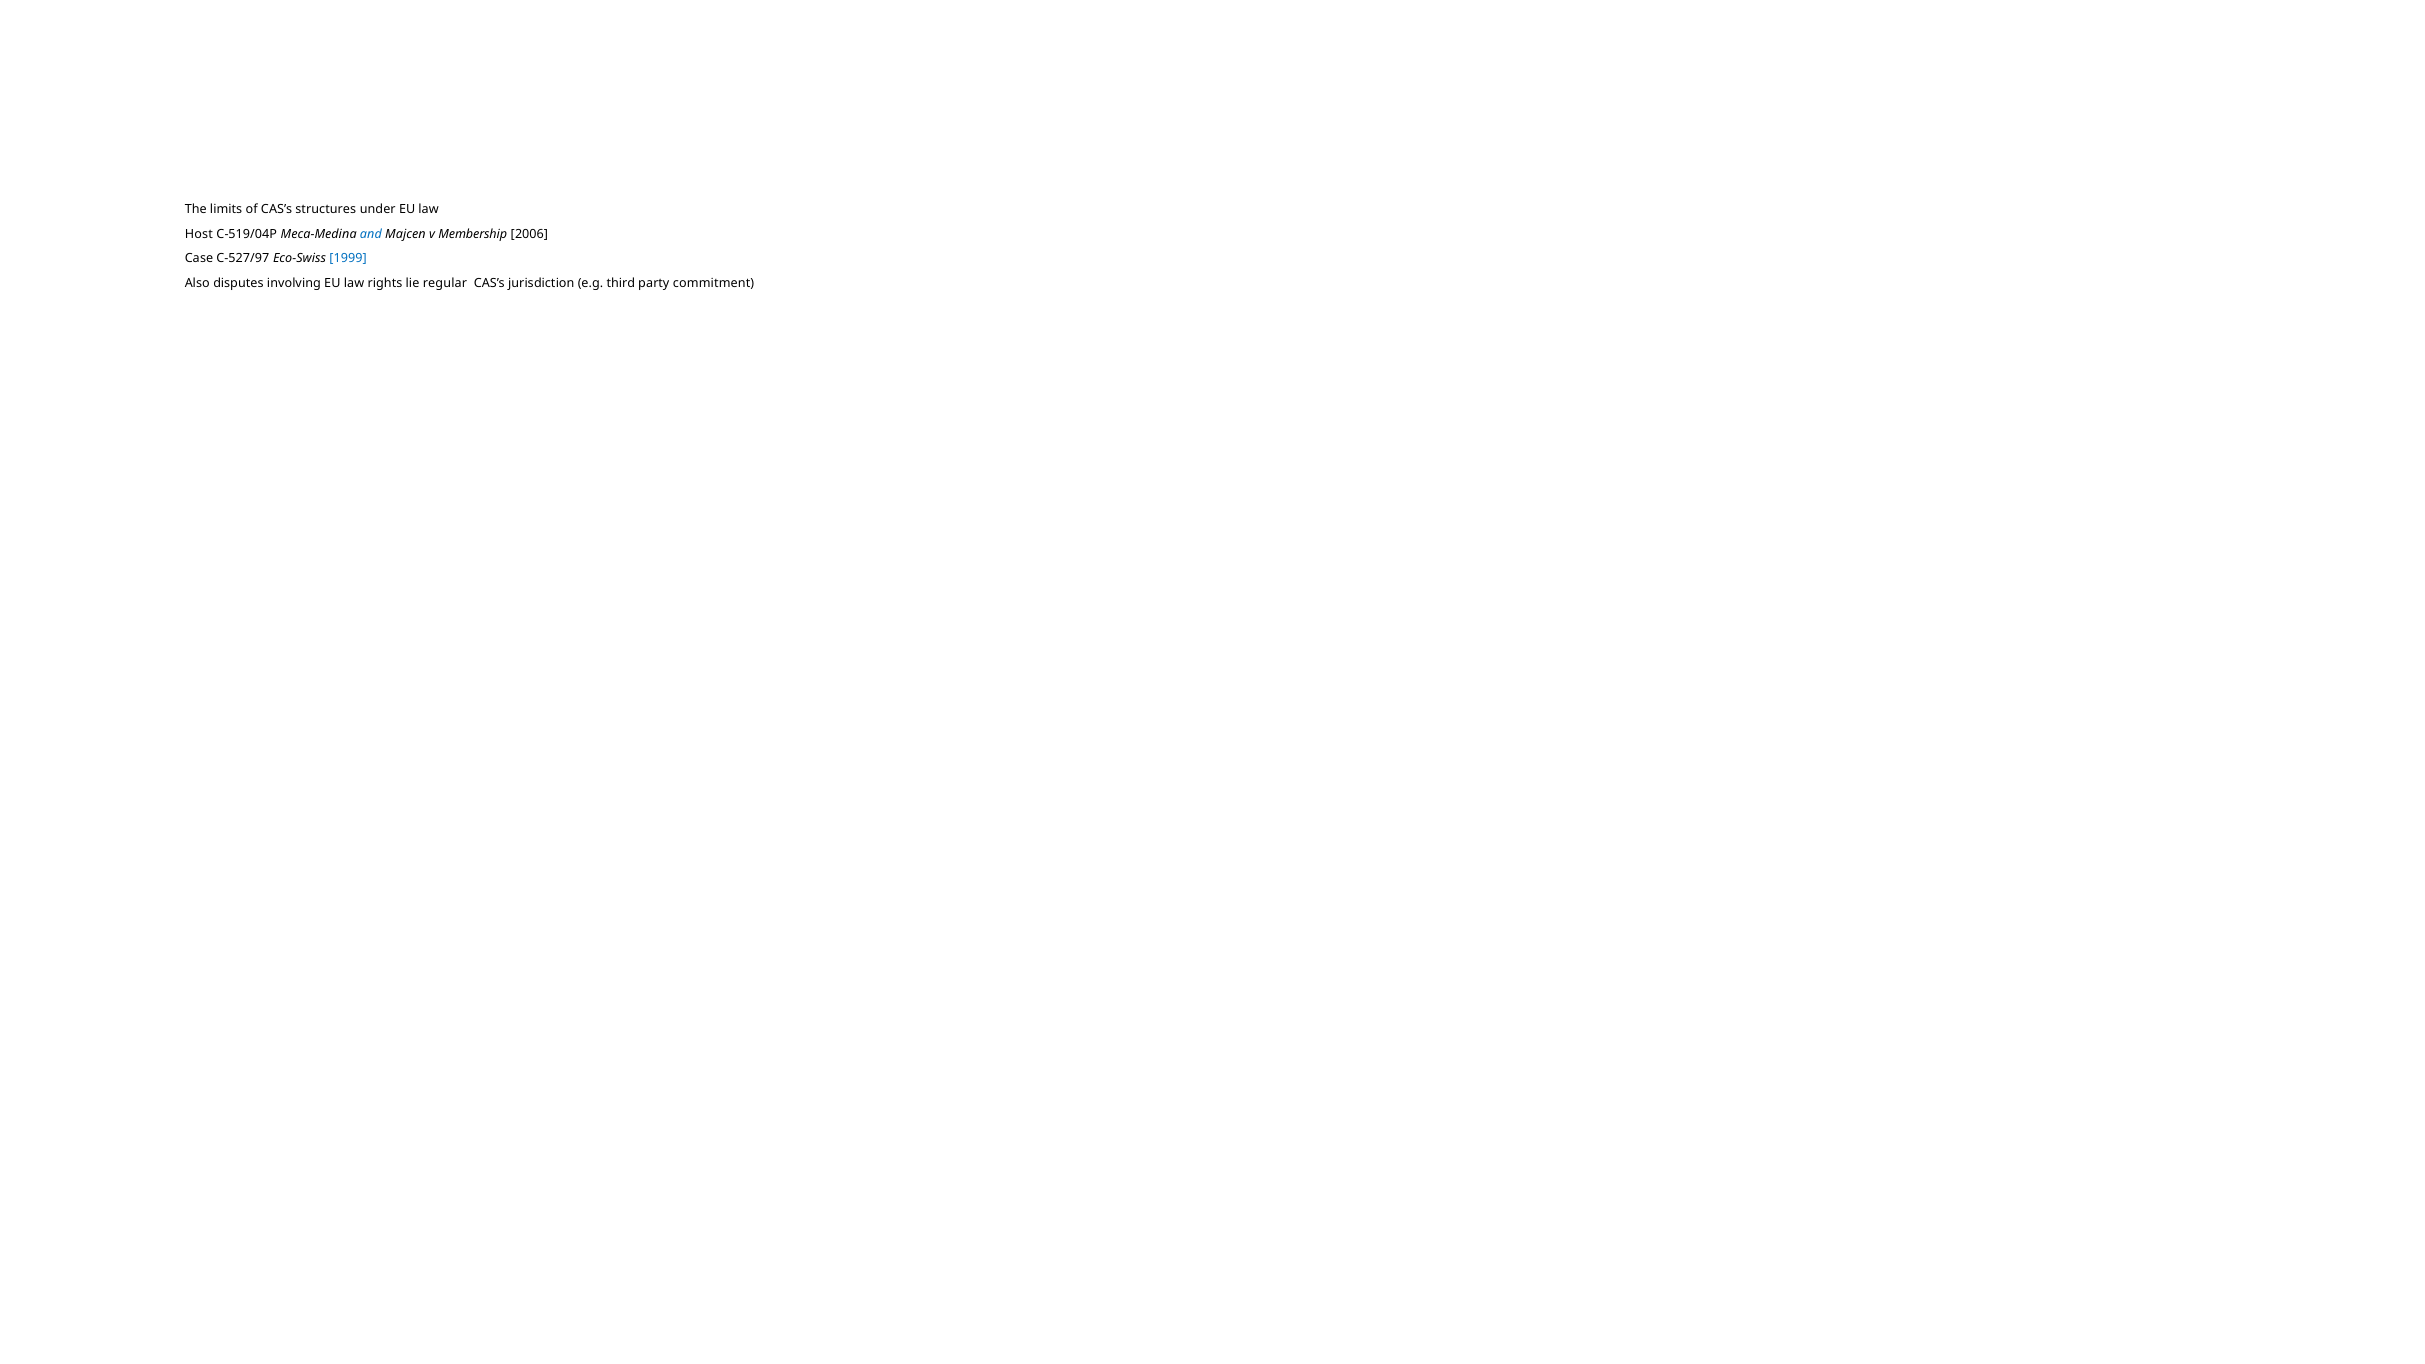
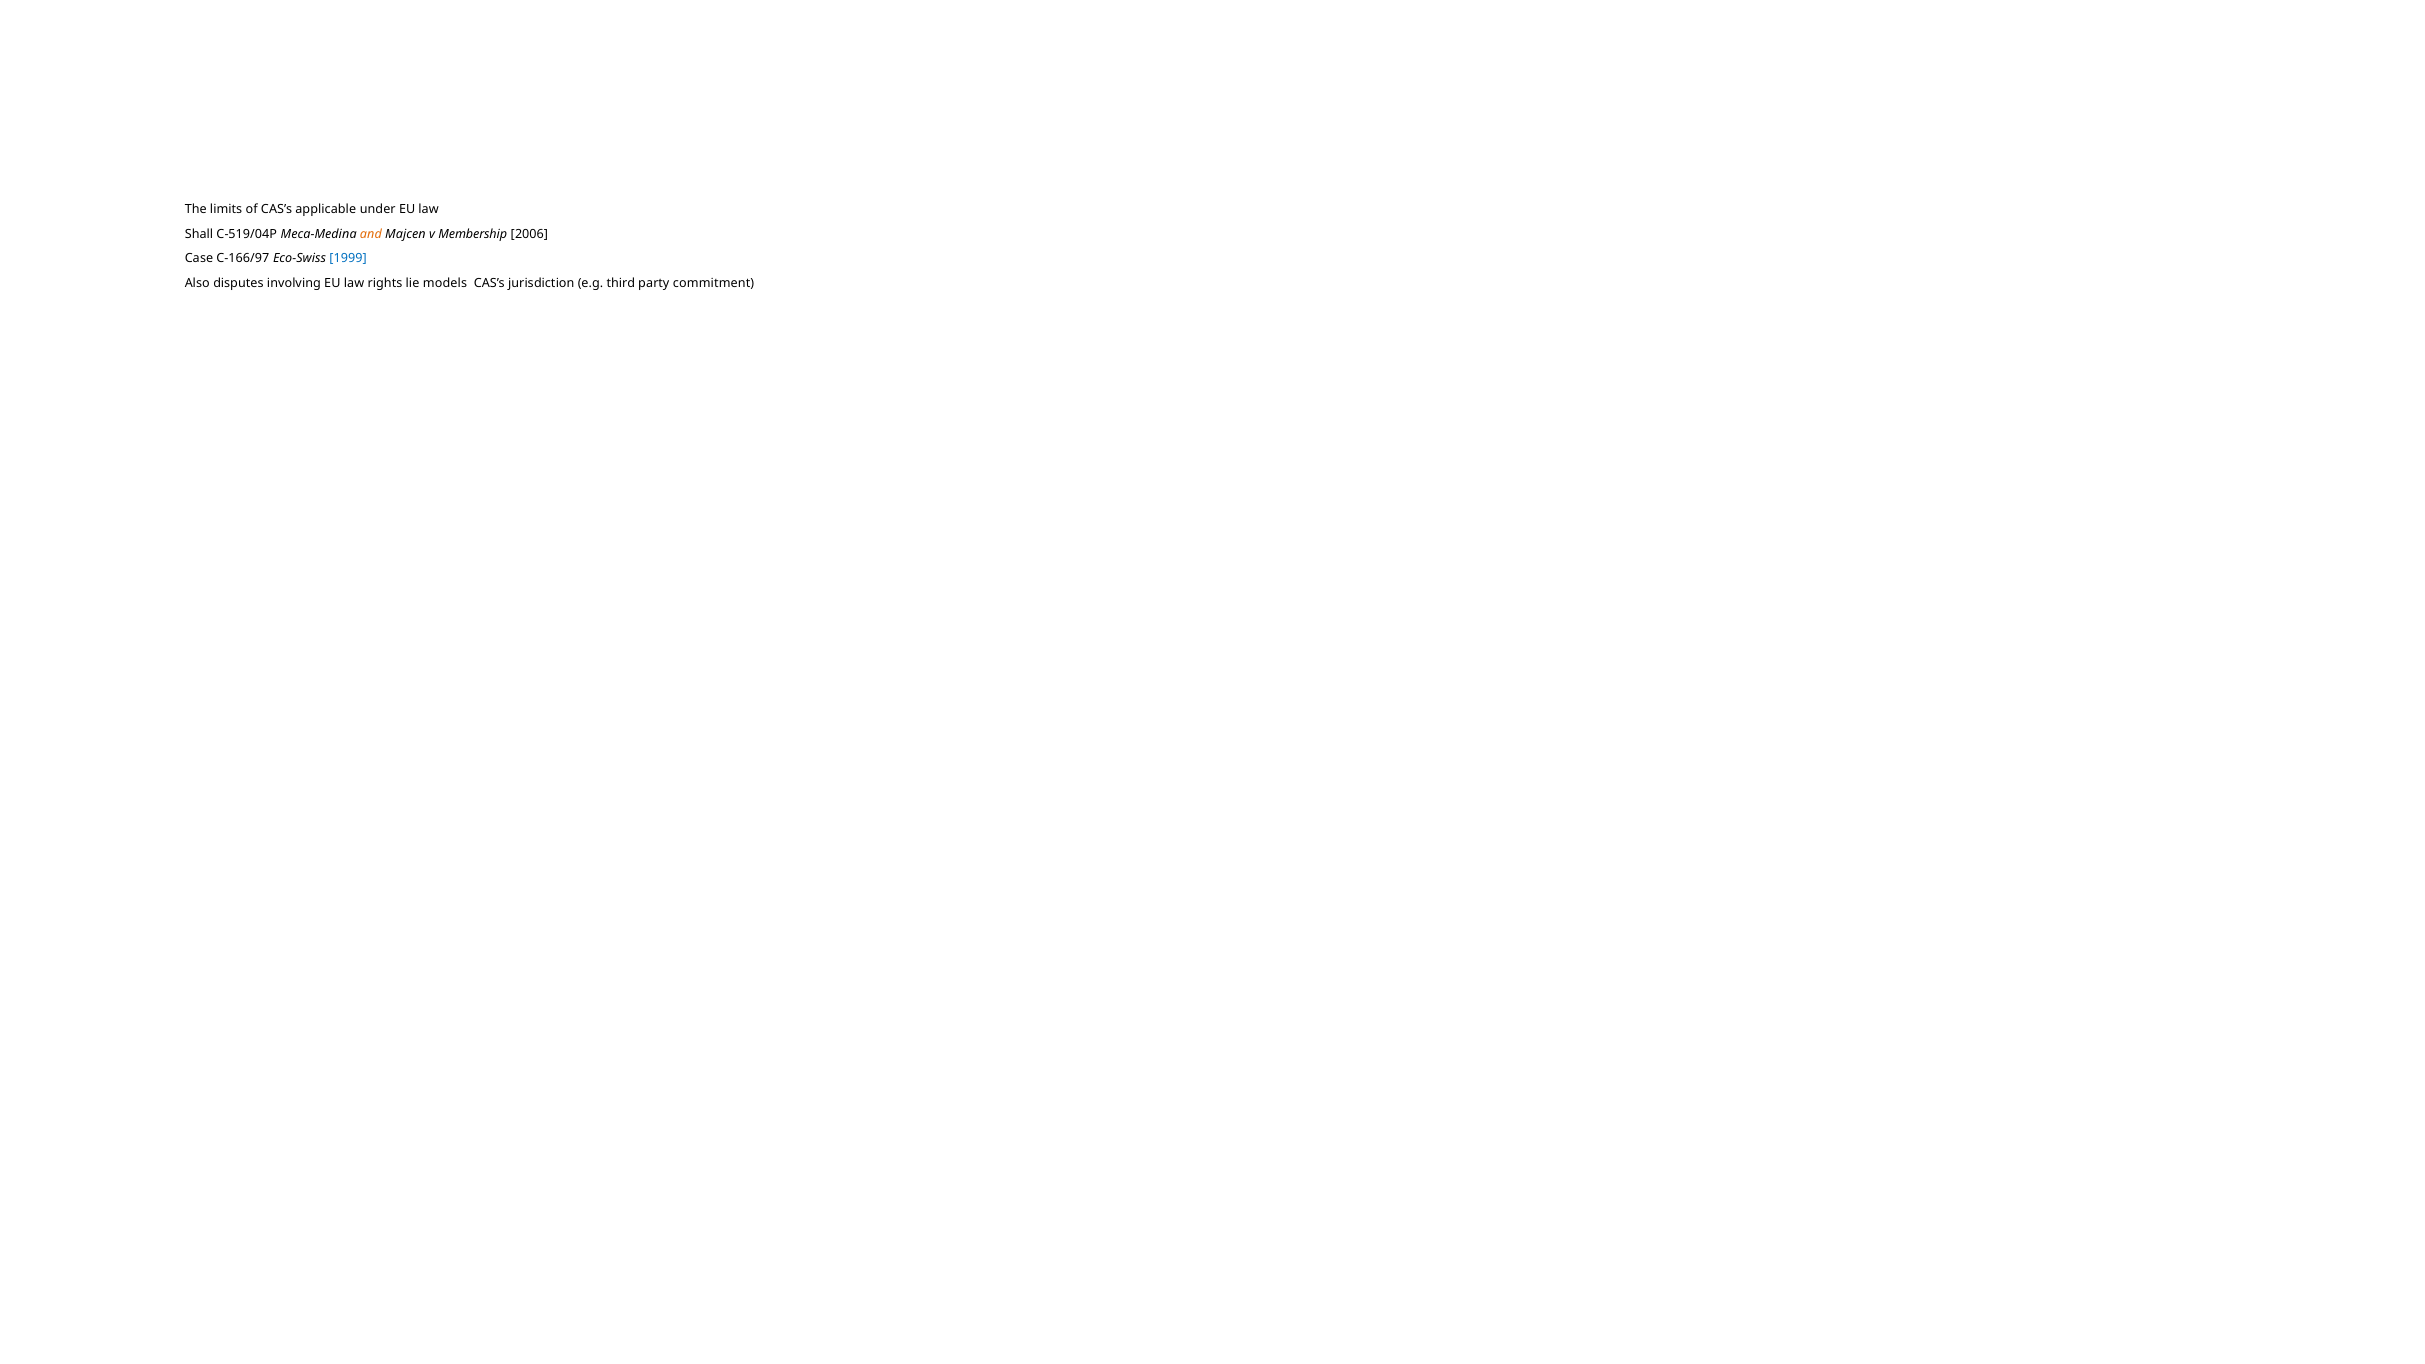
structures: structures -> applicable (326, 210)
Host: Host -> Shall (199, 234)
and colour: blue -> orange (371, 234)
C-527/97: C-527/97 -> C-166/97 (243, 259)
regular: regular -> models (445, 283)
